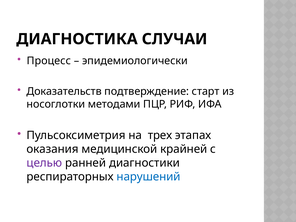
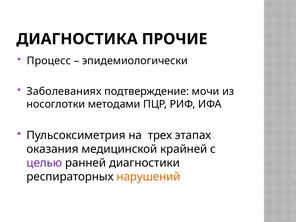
СЛУЧАИ: СЛУЧАИ -> ПРОЧИЕ (175, 39)
Доказательств: Доказательств -> Заболеваниях (64, 91)
старт: старт -> мочи (206, 91)
нарушений colour: blue -> orange (149, 177)
